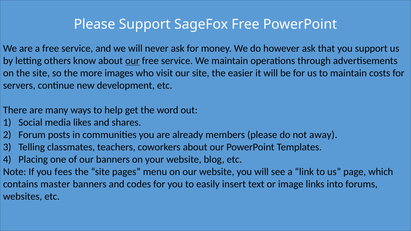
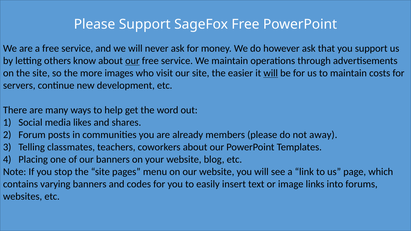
will underline: none -> present (271, 73)
fees: fees -> stop (63, 172)
master: master -> varying (55, 184)
